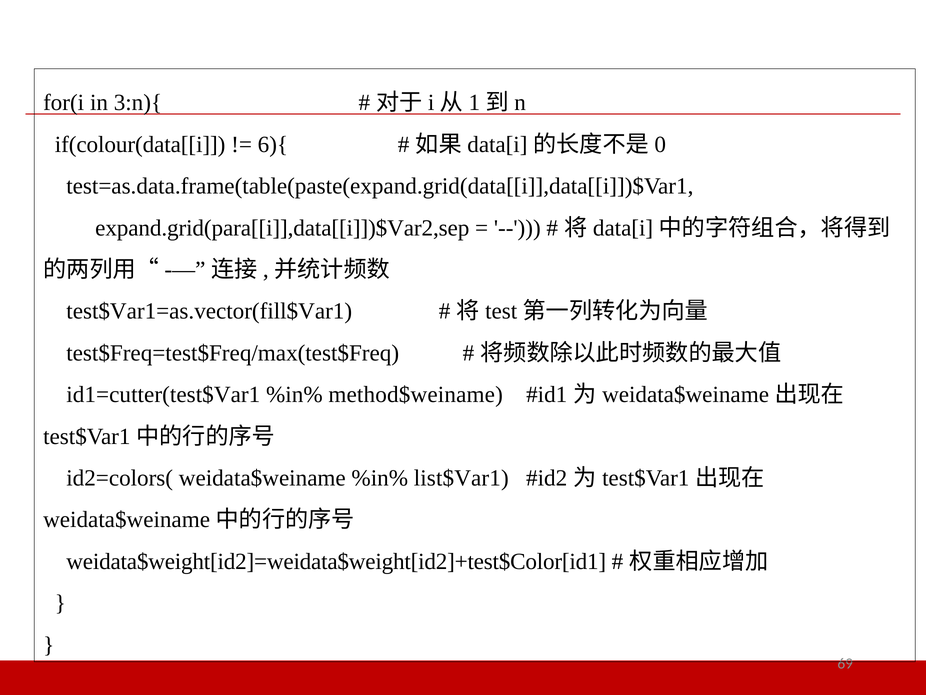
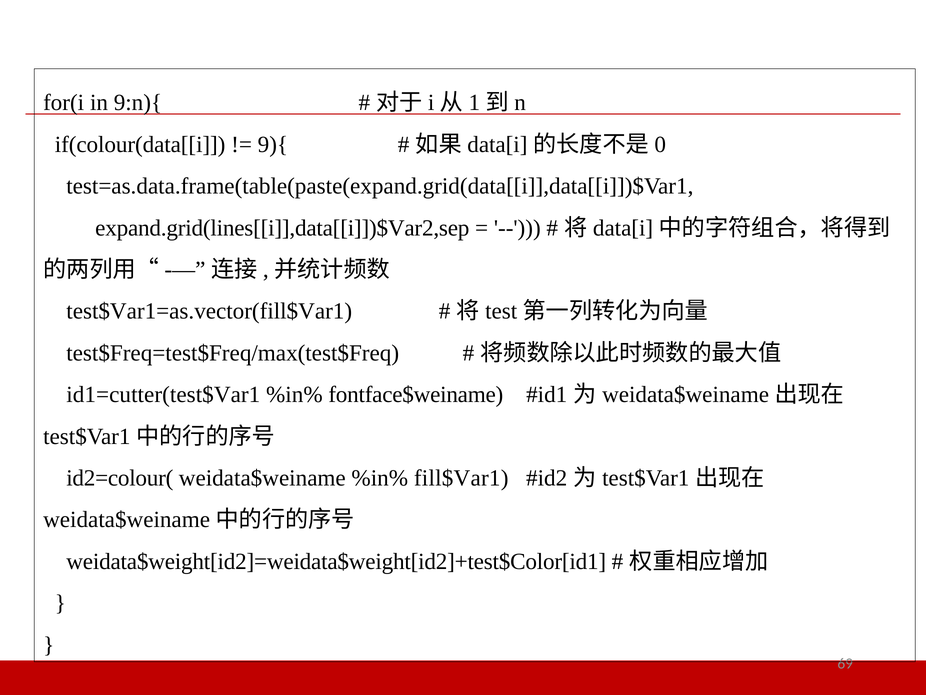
3:n){: 3:n){ -> 9:n){ (138, 103)
6){: 6){ -> 9){ (273, 144)
expand.grid(para[[i]],data[[i]])$Var2,sep: expand.grid(para[[i]],data[[i]])$Var2,sep -> expand.grid(lines[[i]],data[[i]])$Var2,sep (282, 228)
method$weiname: method$weiname -> fontface$weiname (416, 394)
id2=colors(: id2=colors( -> id2=colour( (120, 478)
list$Var1: list$Var1 -> fill$Var1 (461, 478)
